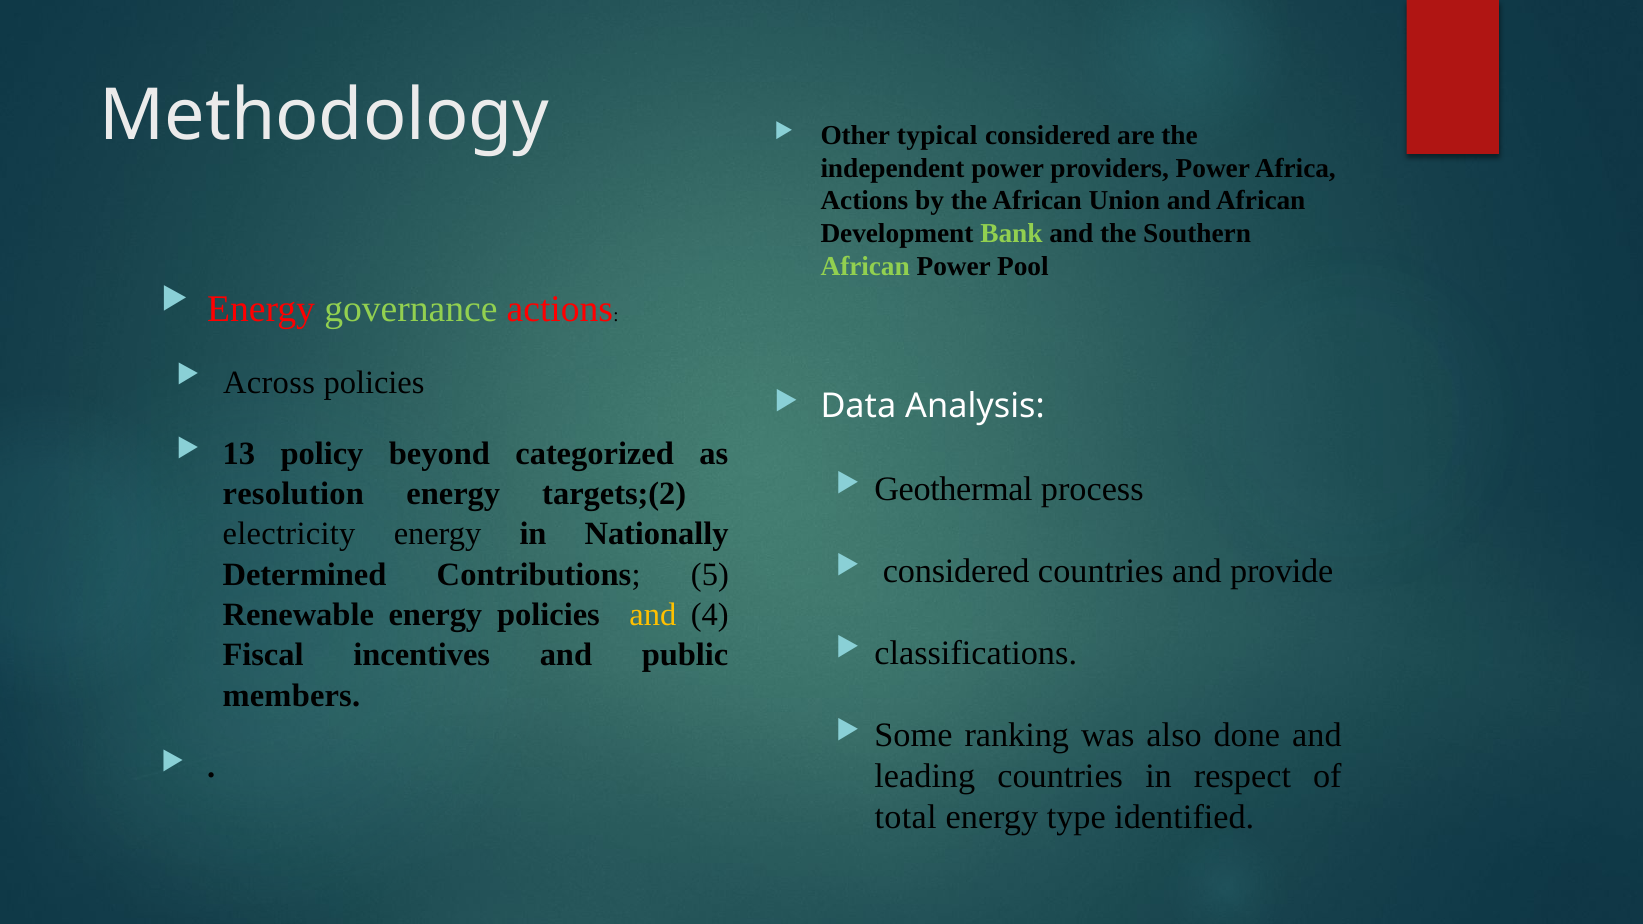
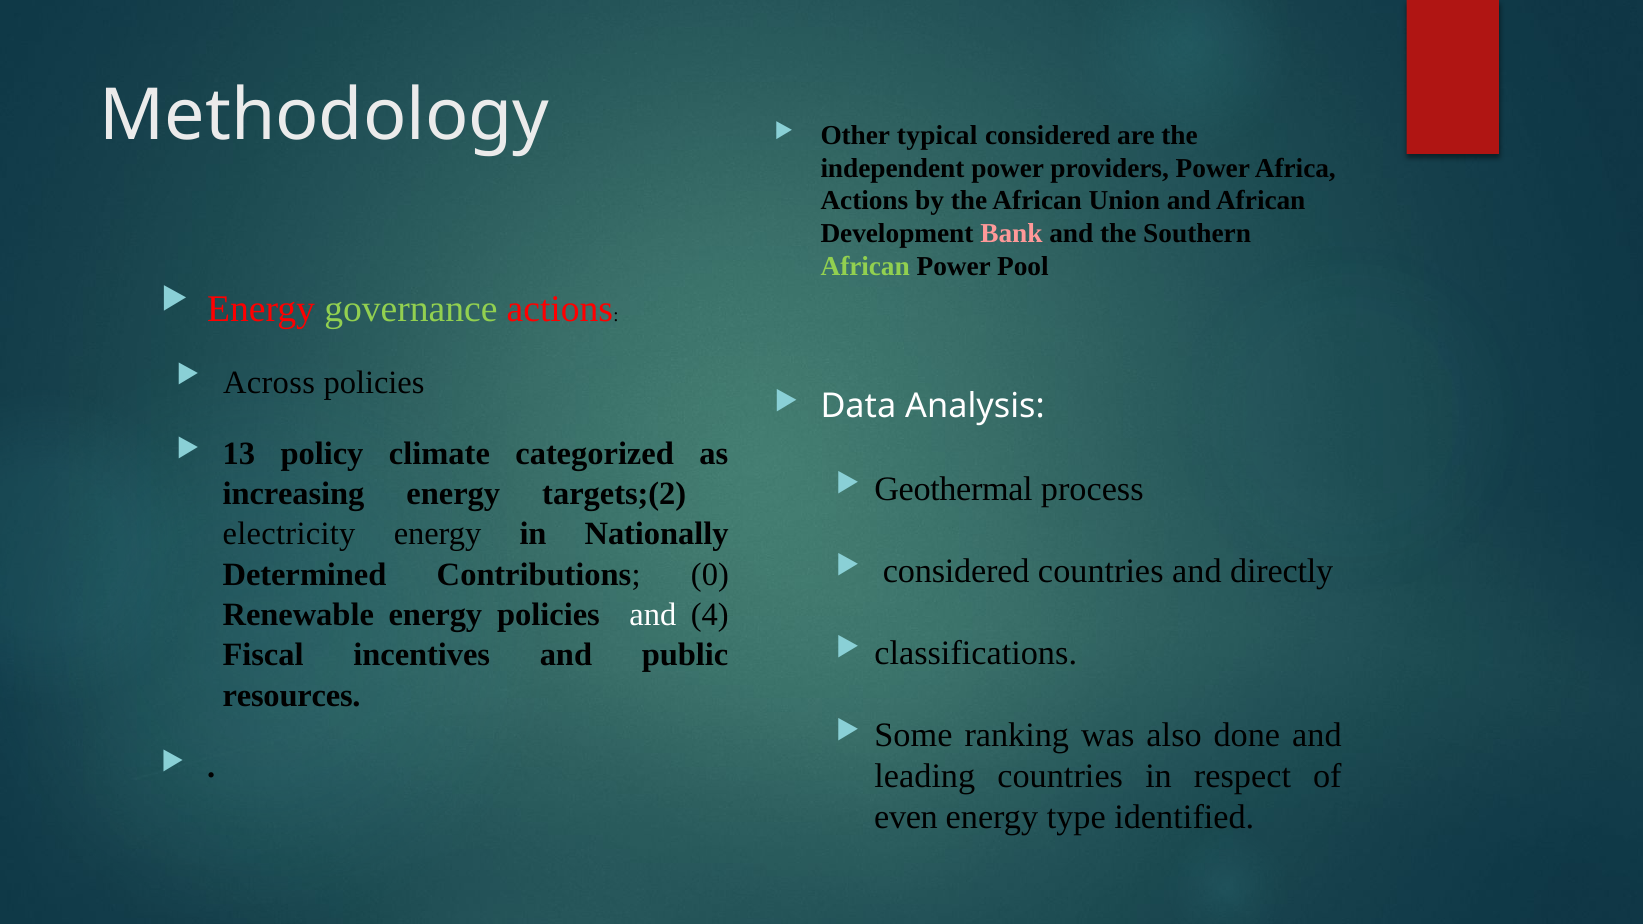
Bank colour: light green -> pink (1011, 234)
beyond: beyond -> climate (439, 453)
resolution: resolution -> increasing (294, 494)
provide: provide -> directly (1282, 571)
5: 5 -> 0 (710, 575)
and colour: yellow -> white (653, 615)
members: members -> resources (292, 696)
total: total -> even (906, 817)
